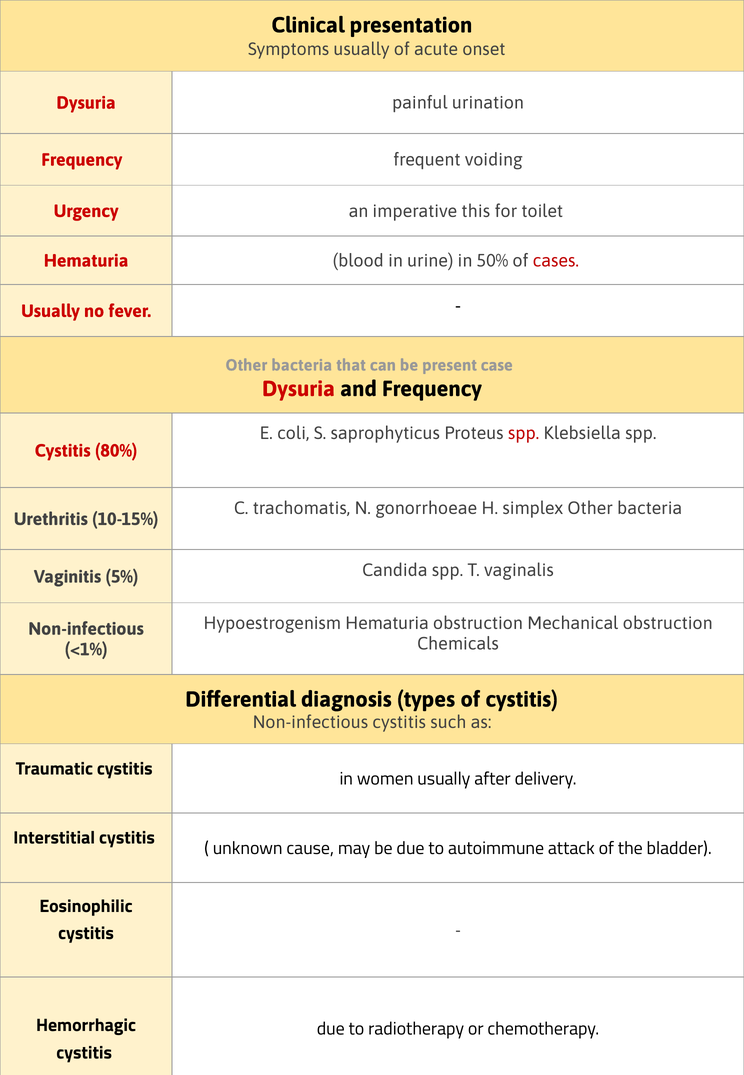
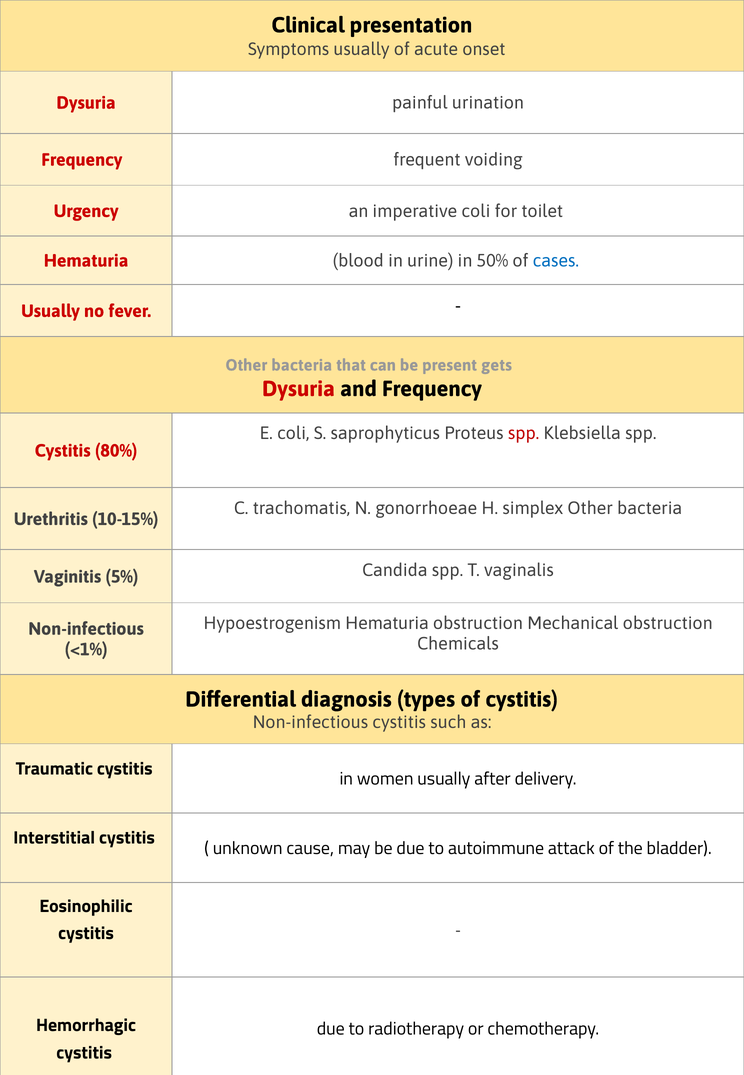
imperative this: this -> coli (476, 211)
cases colour: red -> blue (556, 261)
case: case -> gets (497, 365)
